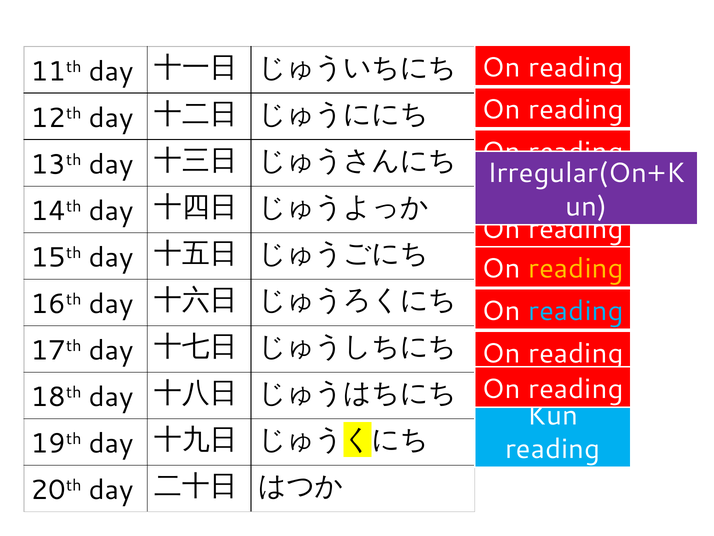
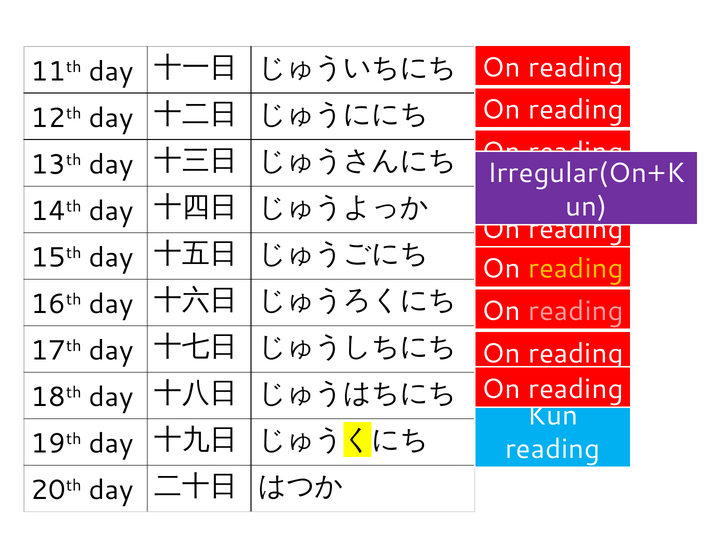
reading colour: light blue -> pink (576, 311)
